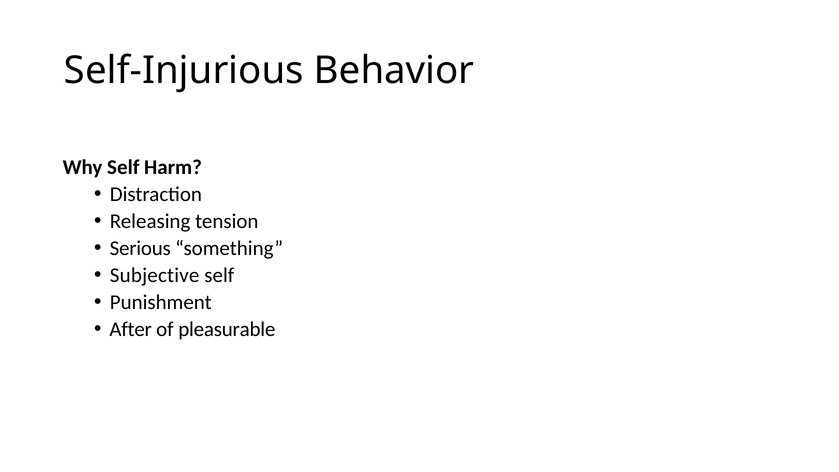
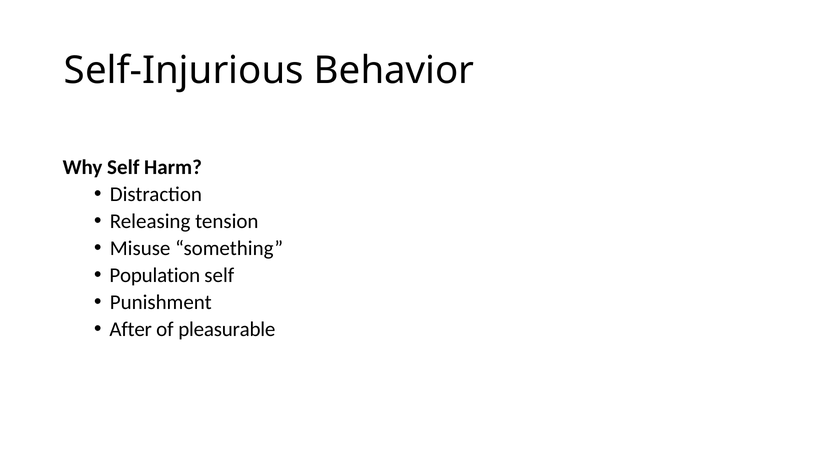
Serious: Serious -> Misuse (140, 248)
Subjective: Subjective -> Population (155, 275)
